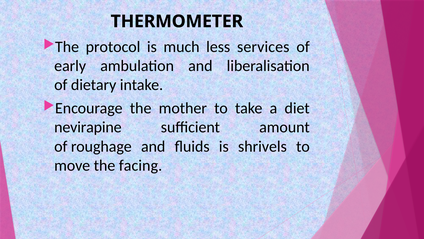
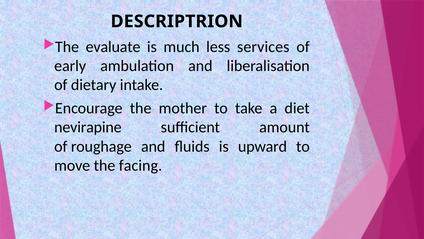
THERMOMETER: THERMOMETER -> DESCRIPTRION (177, 21)
protocol: protocol -> evaluate (113, 47)
shrivels: shrivels -> upward (263, 146)
